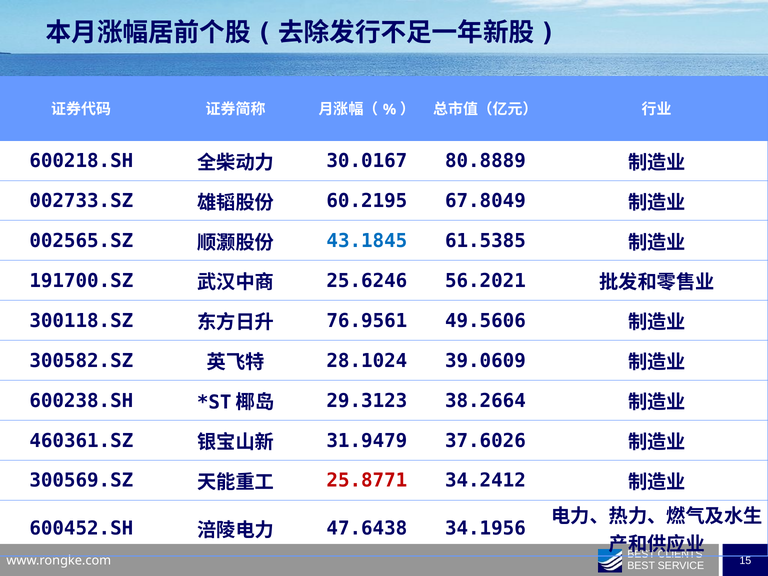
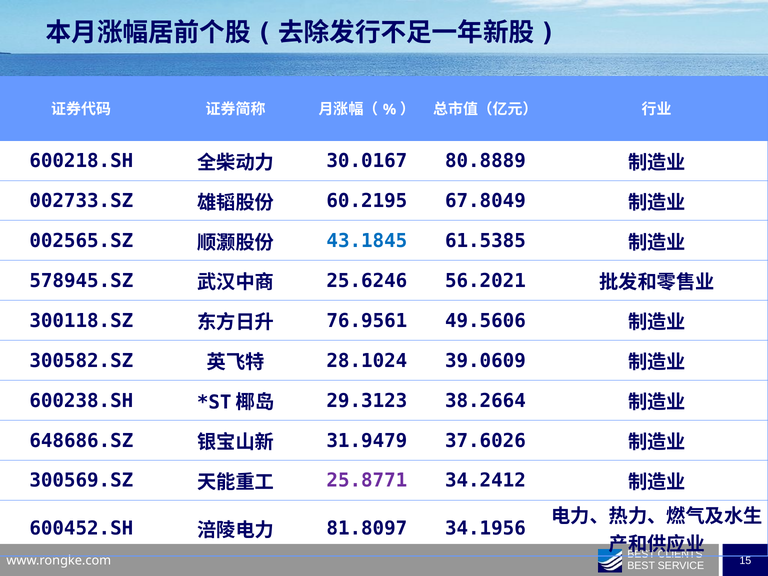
191700.SZ: 191700.SZ -> 578945.SZ (81, 281)
460361.SZ: 460361.SZ -> 648686.SZ (81, 441)
25.8771 colour: red -> purple (367, 481)
47.6438: 47.6438 -> 81.8097 (367, 529)
